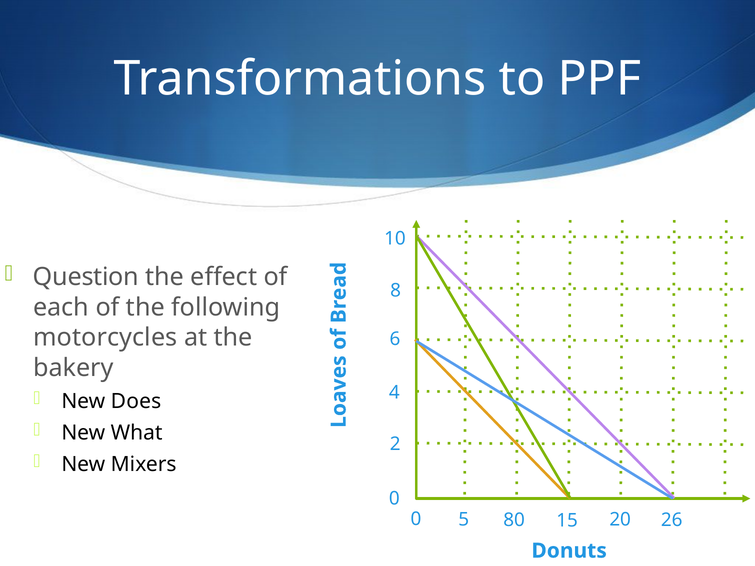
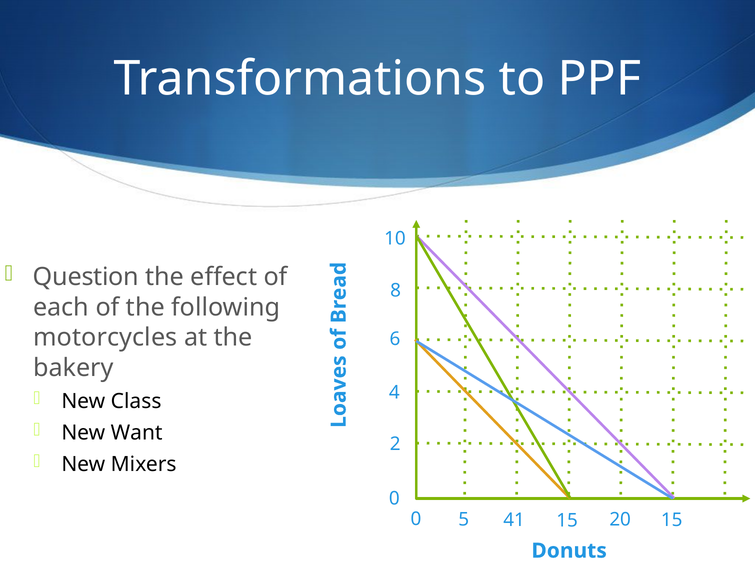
Does: Does -> Class (136, 402)
What: What -> Want (137, 433)
80: 80 -> 41 (514, 520)
20 26: 26 -> 15 (672, 520)
